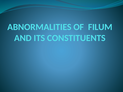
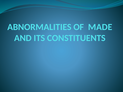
FILUM: FILUM -> MADE (100, 27)
